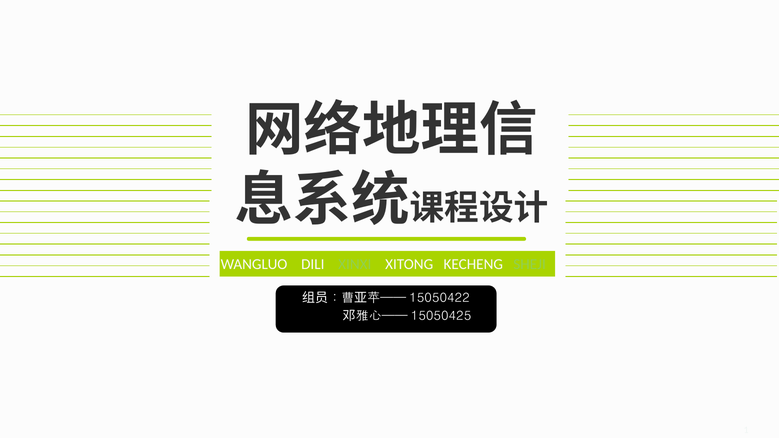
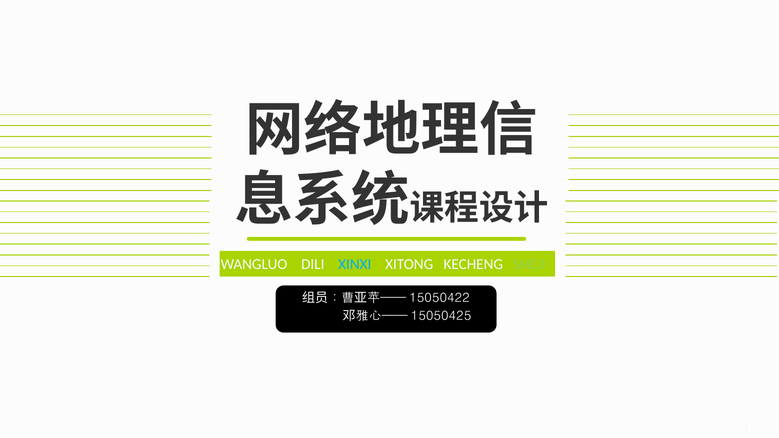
XINXI colour: light green -> light blue (355, 265)
